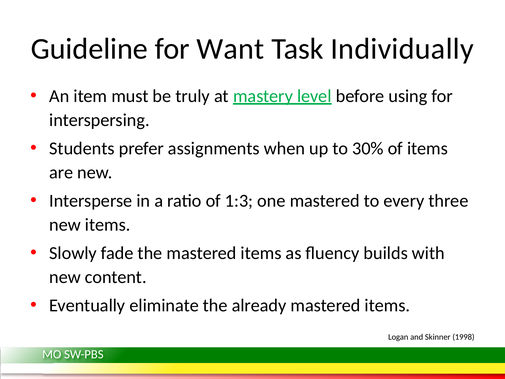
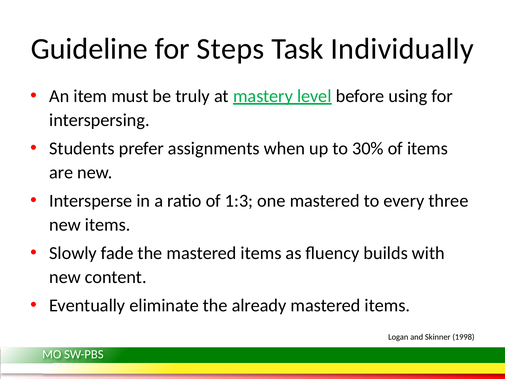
Want: Want -> Steps (230, 49)
